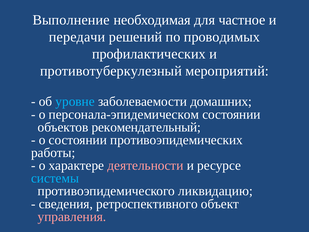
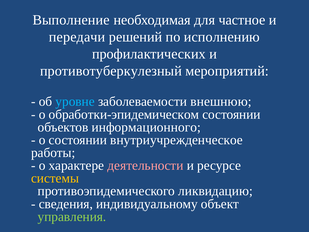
проводимых: проводимых -> исполнению (222, 37)
домашних: домашних -> внешнюю (221, 101)
персонала-эпидемическом: персонала-эпидемическом -> обработки-эпидемическом (124, 114)
рекомендательный: рекомендательный -> информационного (146, 127)
противоэпидемических: противоэпидемических -> внутриучрежденческое (176, 140)
системы colour: light blue -> yellow (55, 178)
ретроспективного: ретроспективного -> индивидуальному (147, 204)
управления colour: pink -> light green (72, 216)
